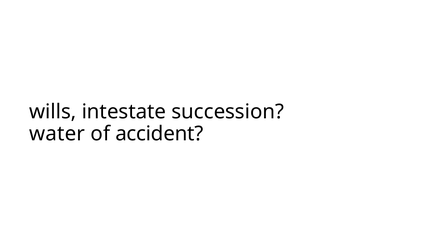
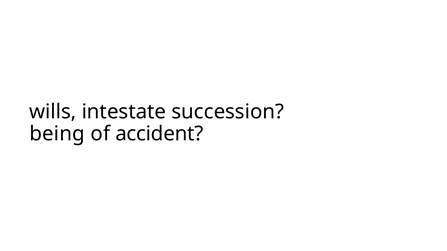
water: water -> being (57, 134)
